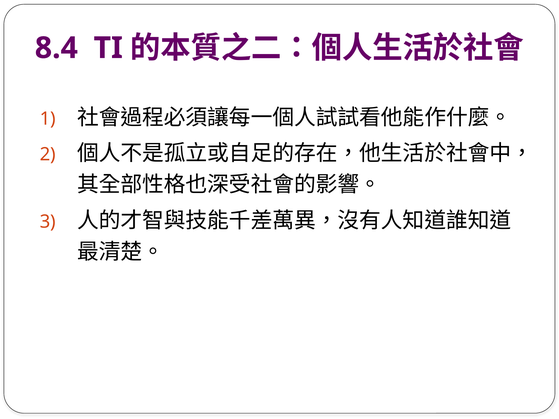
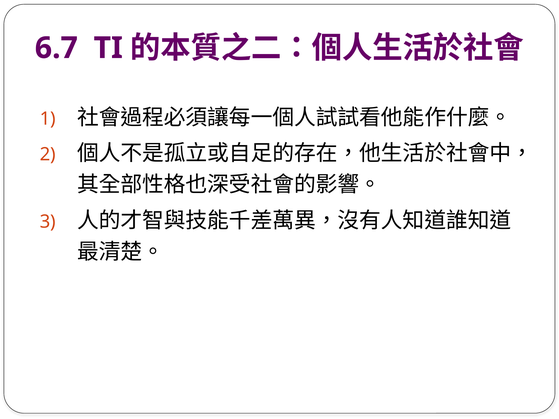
8.4: 8.4 -> 6.7 (56, 48)
